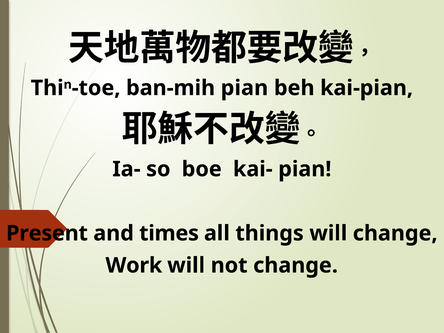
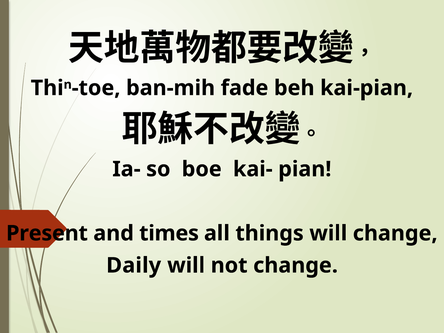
ban-mih pian: pian -> fade (245, 88)
Work: Work -> Daily (134, 265)
